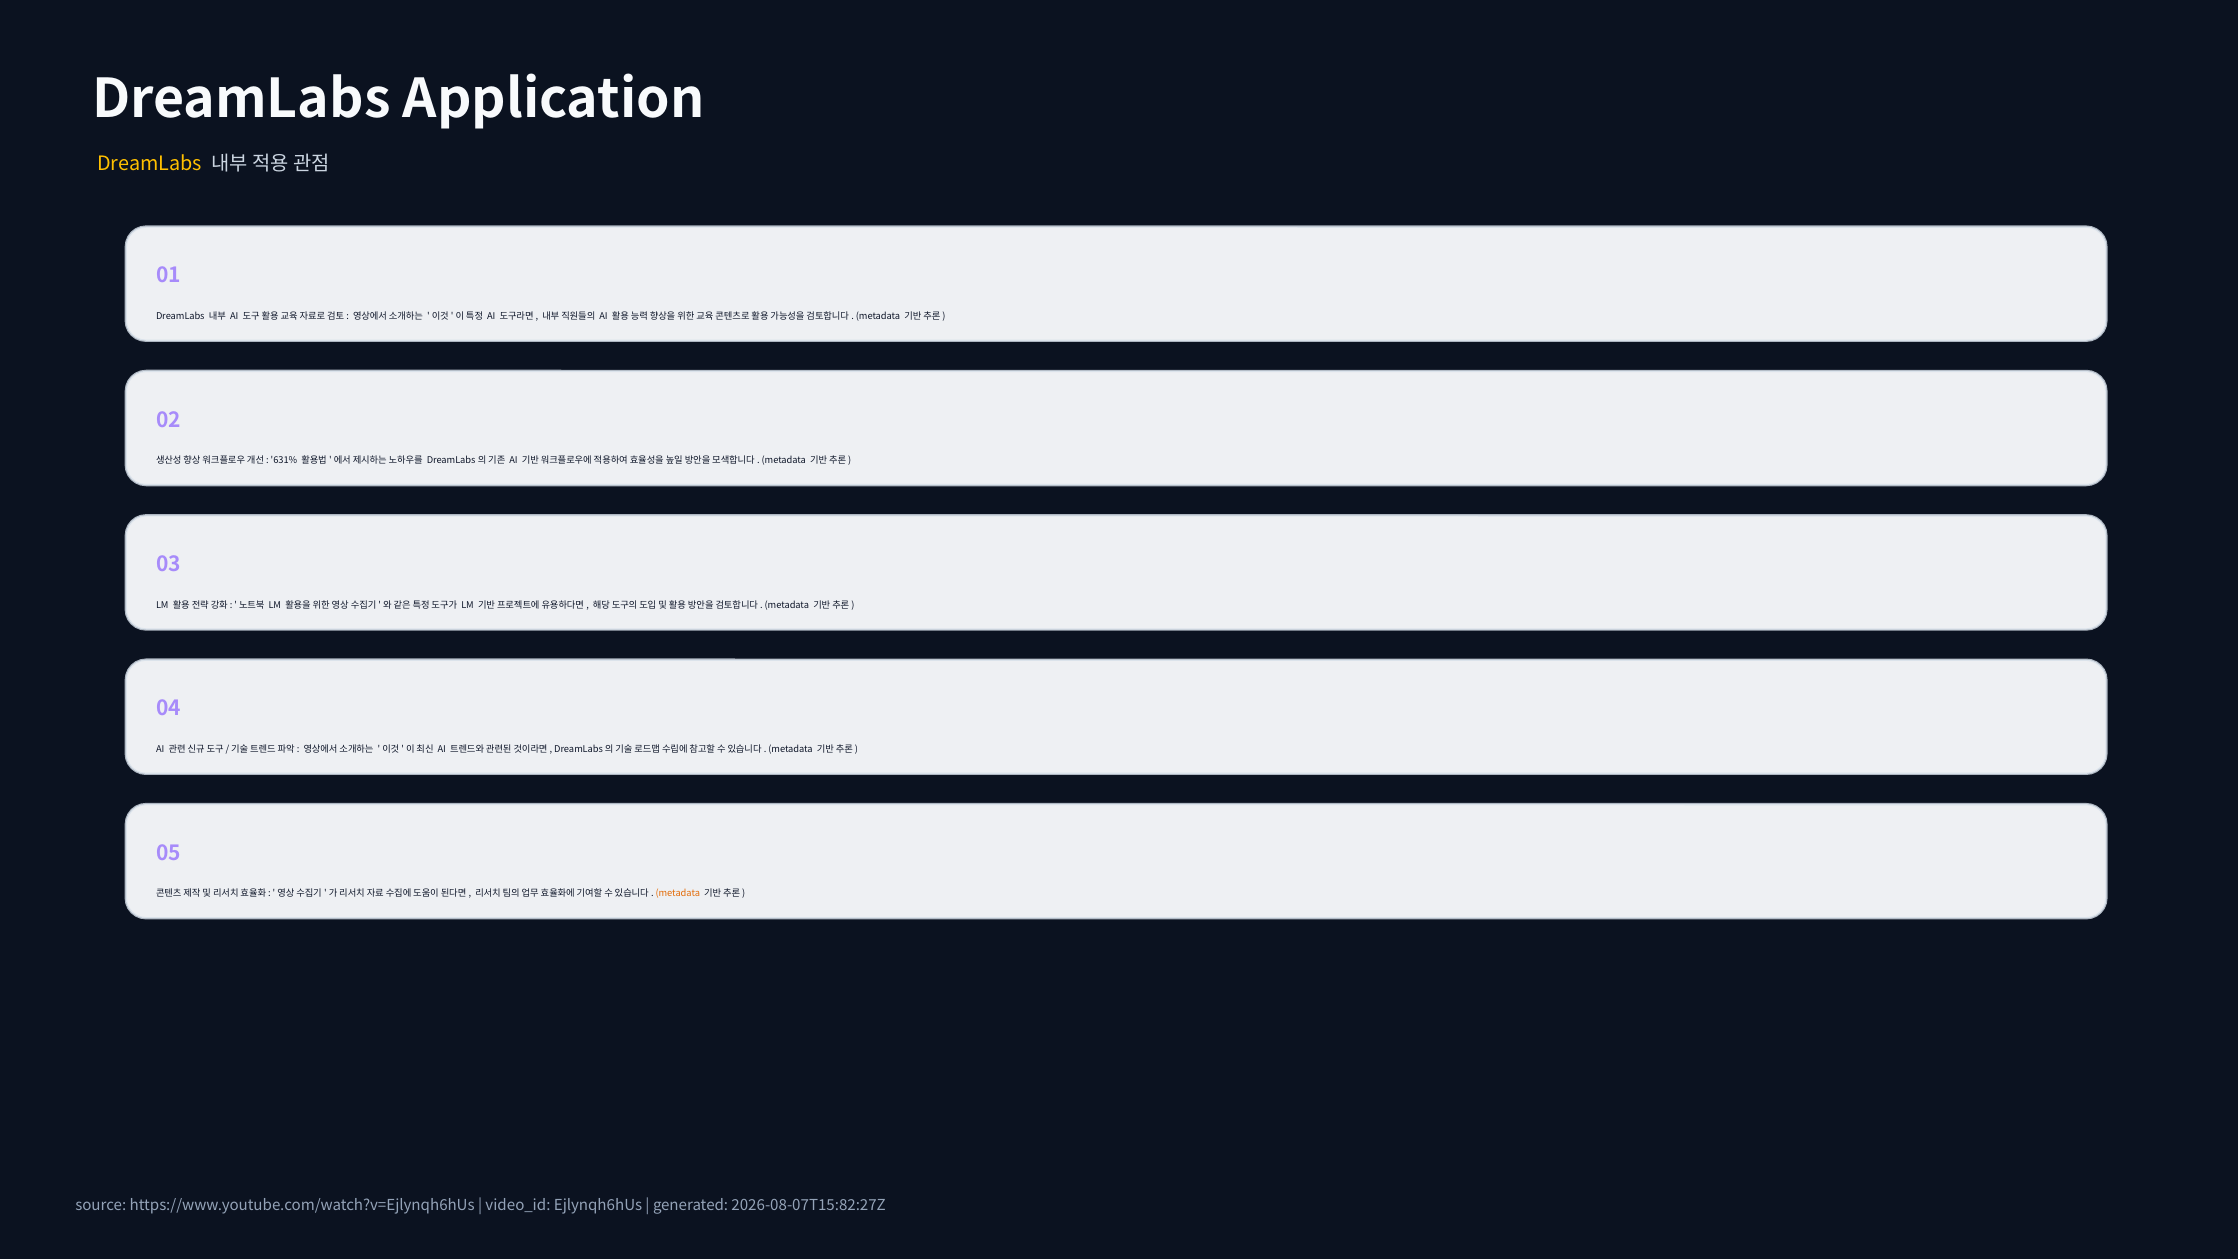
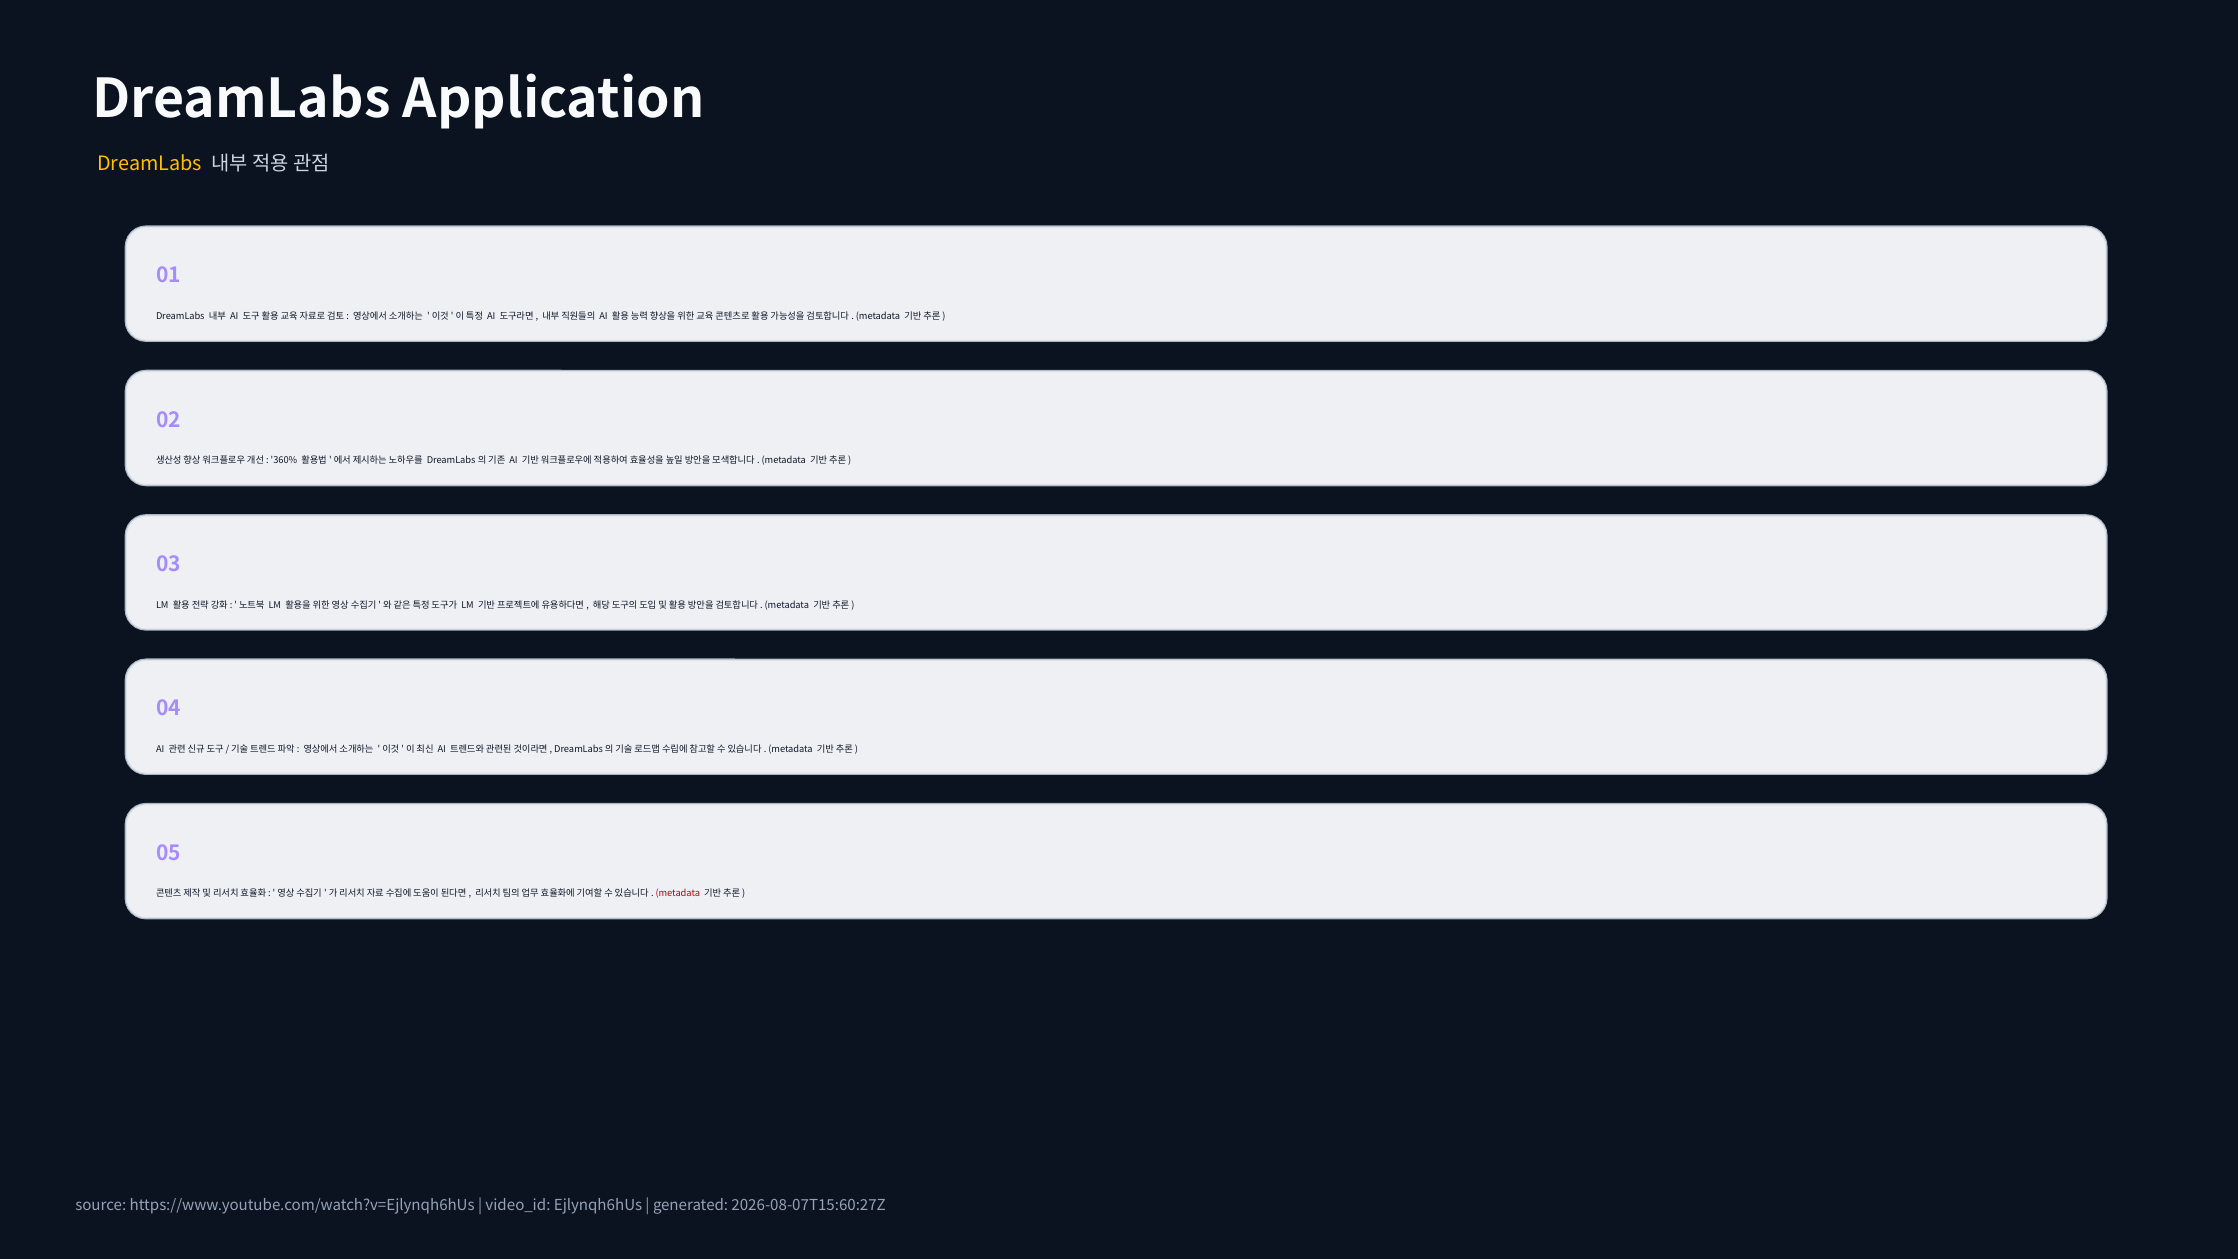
631%: 631% -> 360% (284, 461)
metadata colour: orange -> red (678, 894)
2026-08-07T15:82:27Z: 2026-08-07T15:82:27Z -> 2026-08-07T15:60:27Z (809, 1205)
